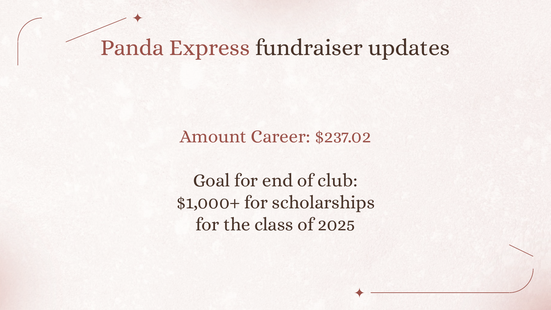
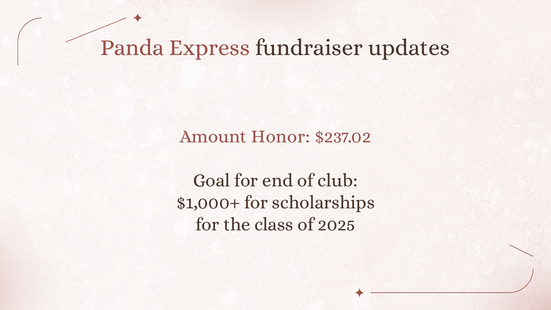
Career: Career -> Honor (281, 136)
